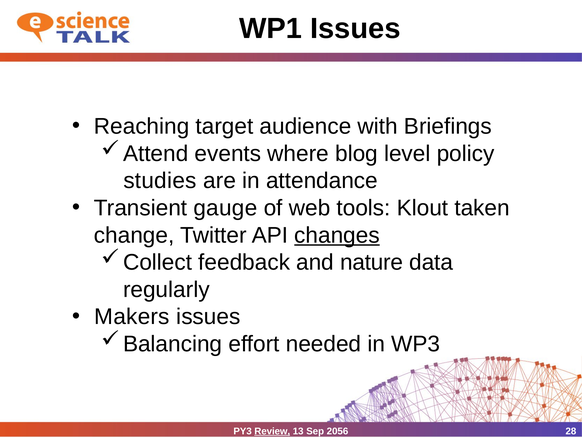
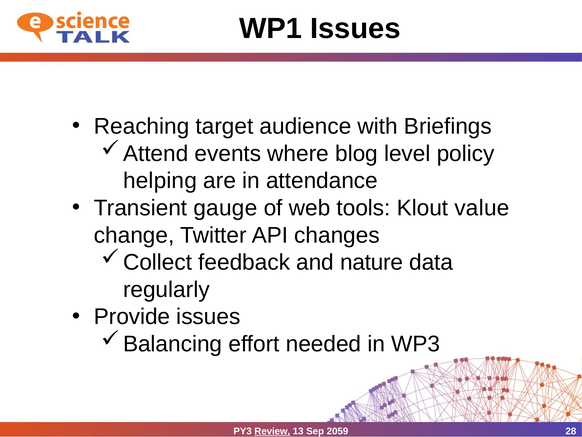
studies: studies -> helping (160, 181)
taken: taken -> value (482, 208)
changes underline: present -> none (337, 235)
Makers: Makers -> Provide (132, 316)
2056: 2056 -> 2059 (337, 431)
